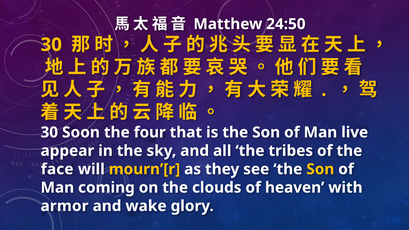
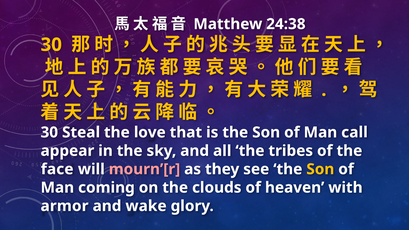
24:50: 24:50 -> 24:38 (286, 24)
Soon: Soon -> Steal (81, 132)
four: four -> love (150, 132)
live: live -> call (355, 132)
mourn’[r colour: yellow -> pink (144, 169)
